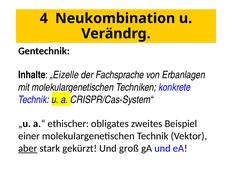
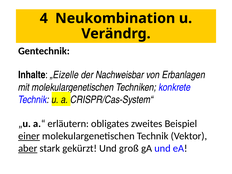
Fachsprache: Fachsprache -> Nachweisbar (120, 75)
ethischer: ethischer -> erläutern (68, 124)
einer underline: none -> present (29, 136)
